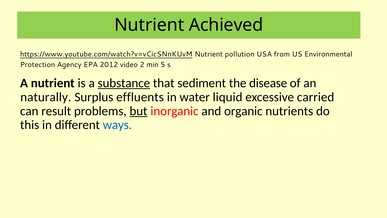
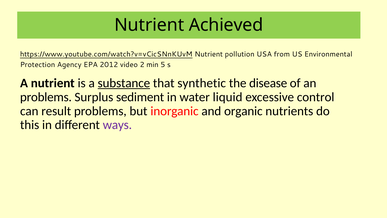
sediment: sediment -> synthetic (202, 83)
naturally: naturally -> problems (46, 97)
effluents: effluents -> sediment (140, 97)
carried: carried -> control (316, 97)
but underline: present -> none (138, 111)
ways colour: blue -> purple (117, 125)
